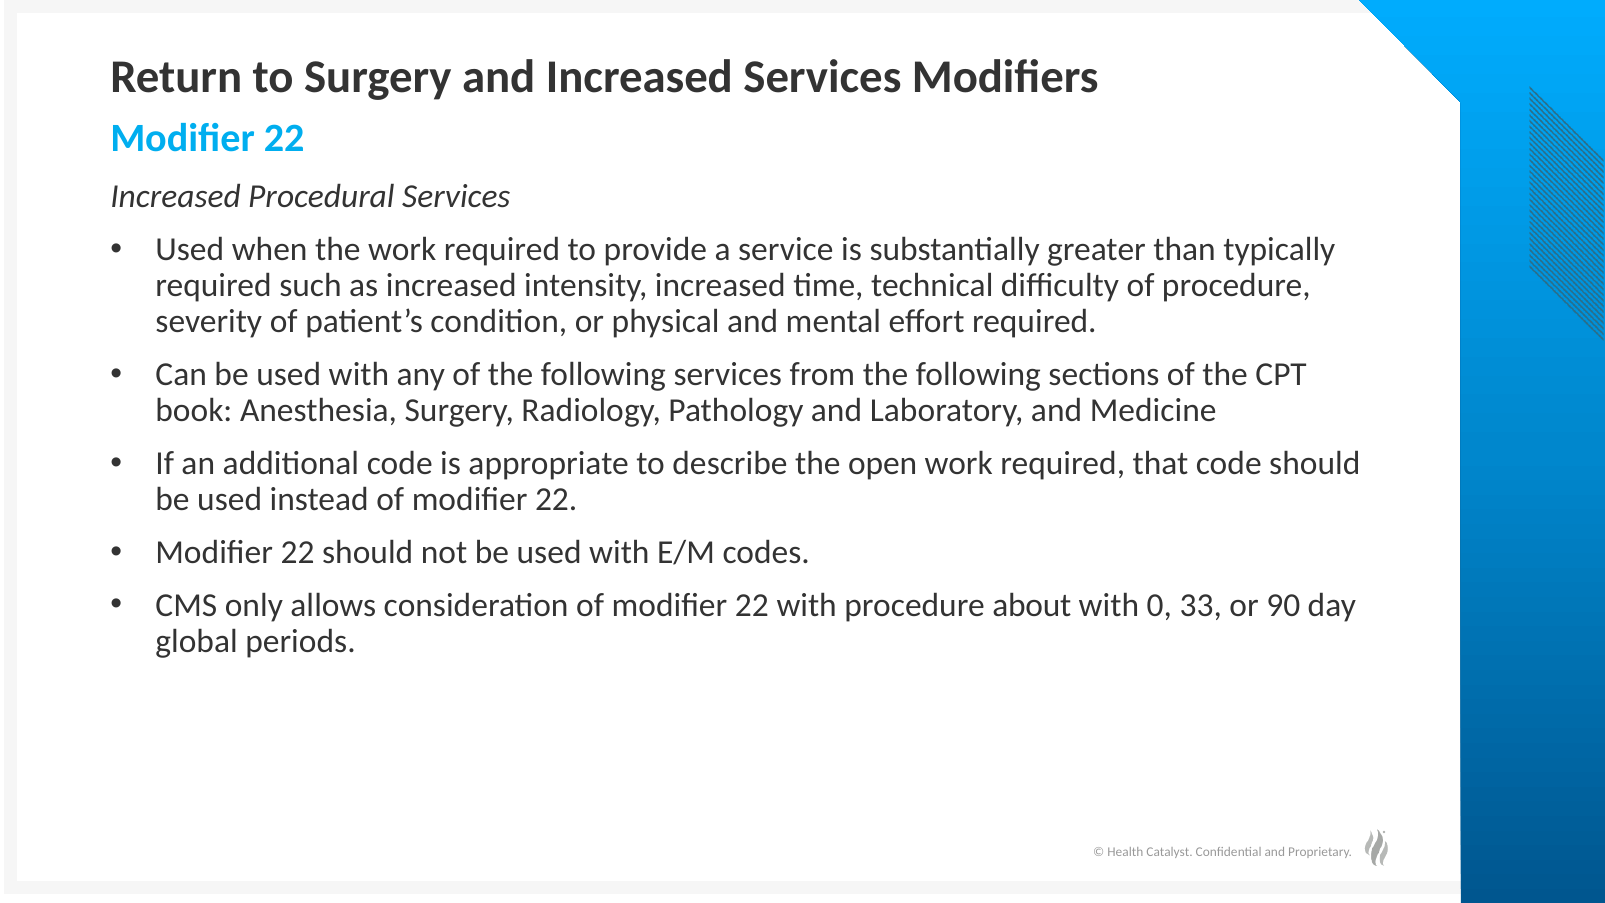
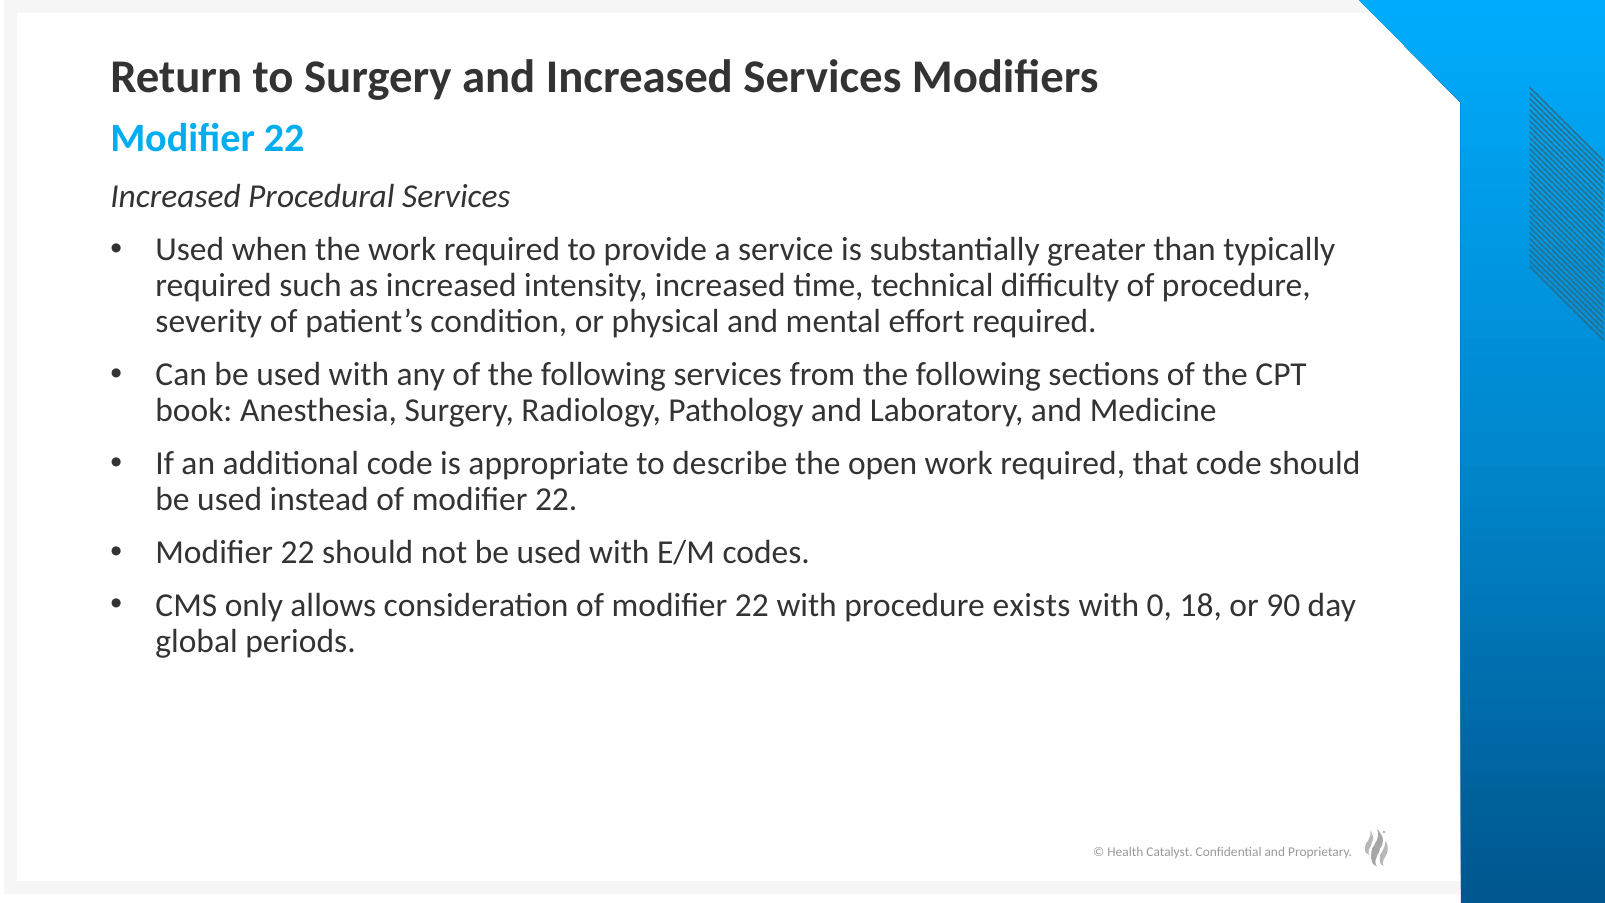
about: about -> exists (1032, 605)
33: 33 -> 18 (1201, 605)
